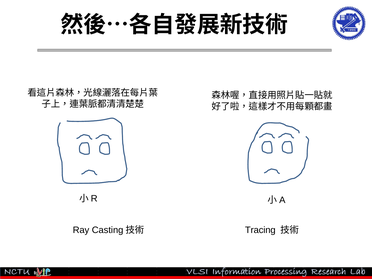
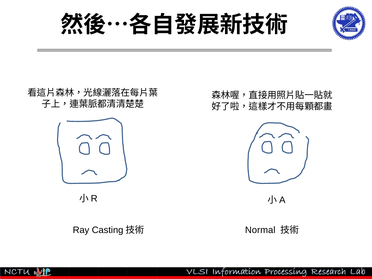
Tracing: Tracing -> Normal (260, 230)
